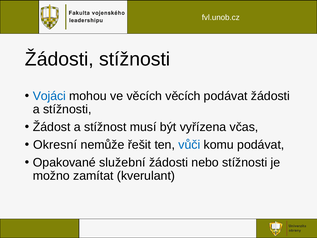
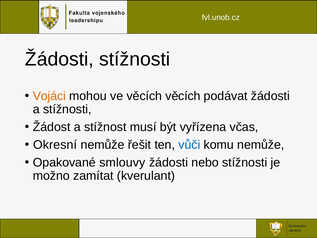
Vojáci colour: blue -> orange (49, 96)
komu podávat: podávat -> nemůže (261, 145)
služební: služební -> smlouvy (122, 162)
